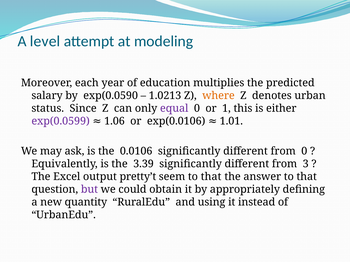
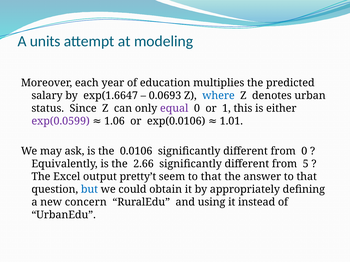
level: level -> units (45, 41)
exp(0.0590: exp(0.0590 -> exp(1.6647 (111, 96)
1.0213: 1.0213 -> 0.0693 (165, 96)
where colour: orange -> blue (218, 96)
3.39: 3.39 -> 2.66 (143, 164)
3: 3 -> 5 (306, 164)
but colour: purple -> blue (89, 190)
quantity: quantity -> concern (86, 203)
